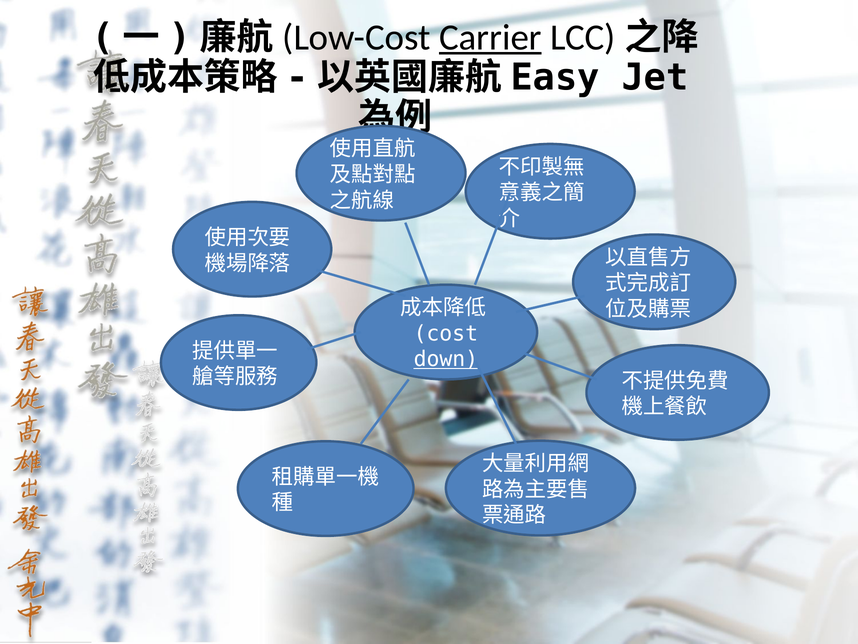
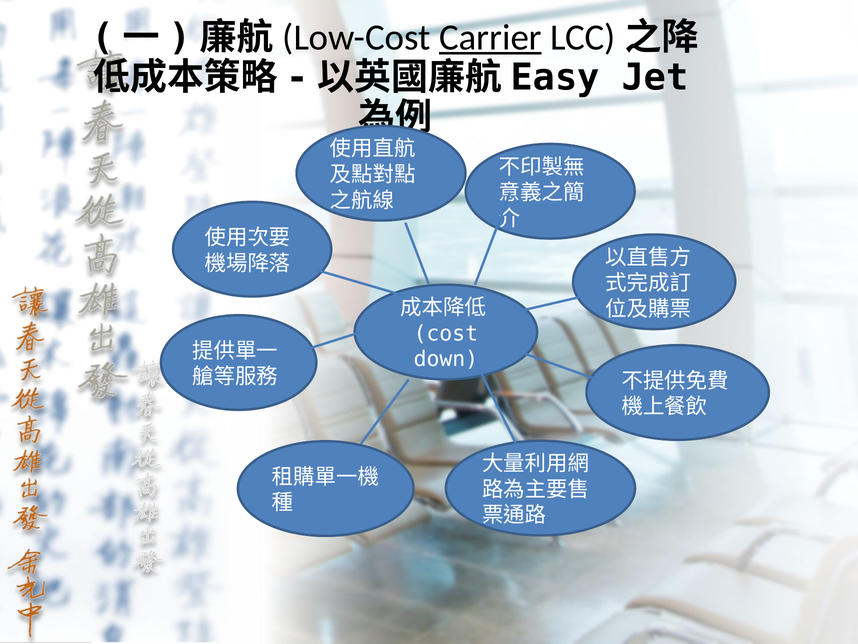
down underline: present -> none (446, 359)
